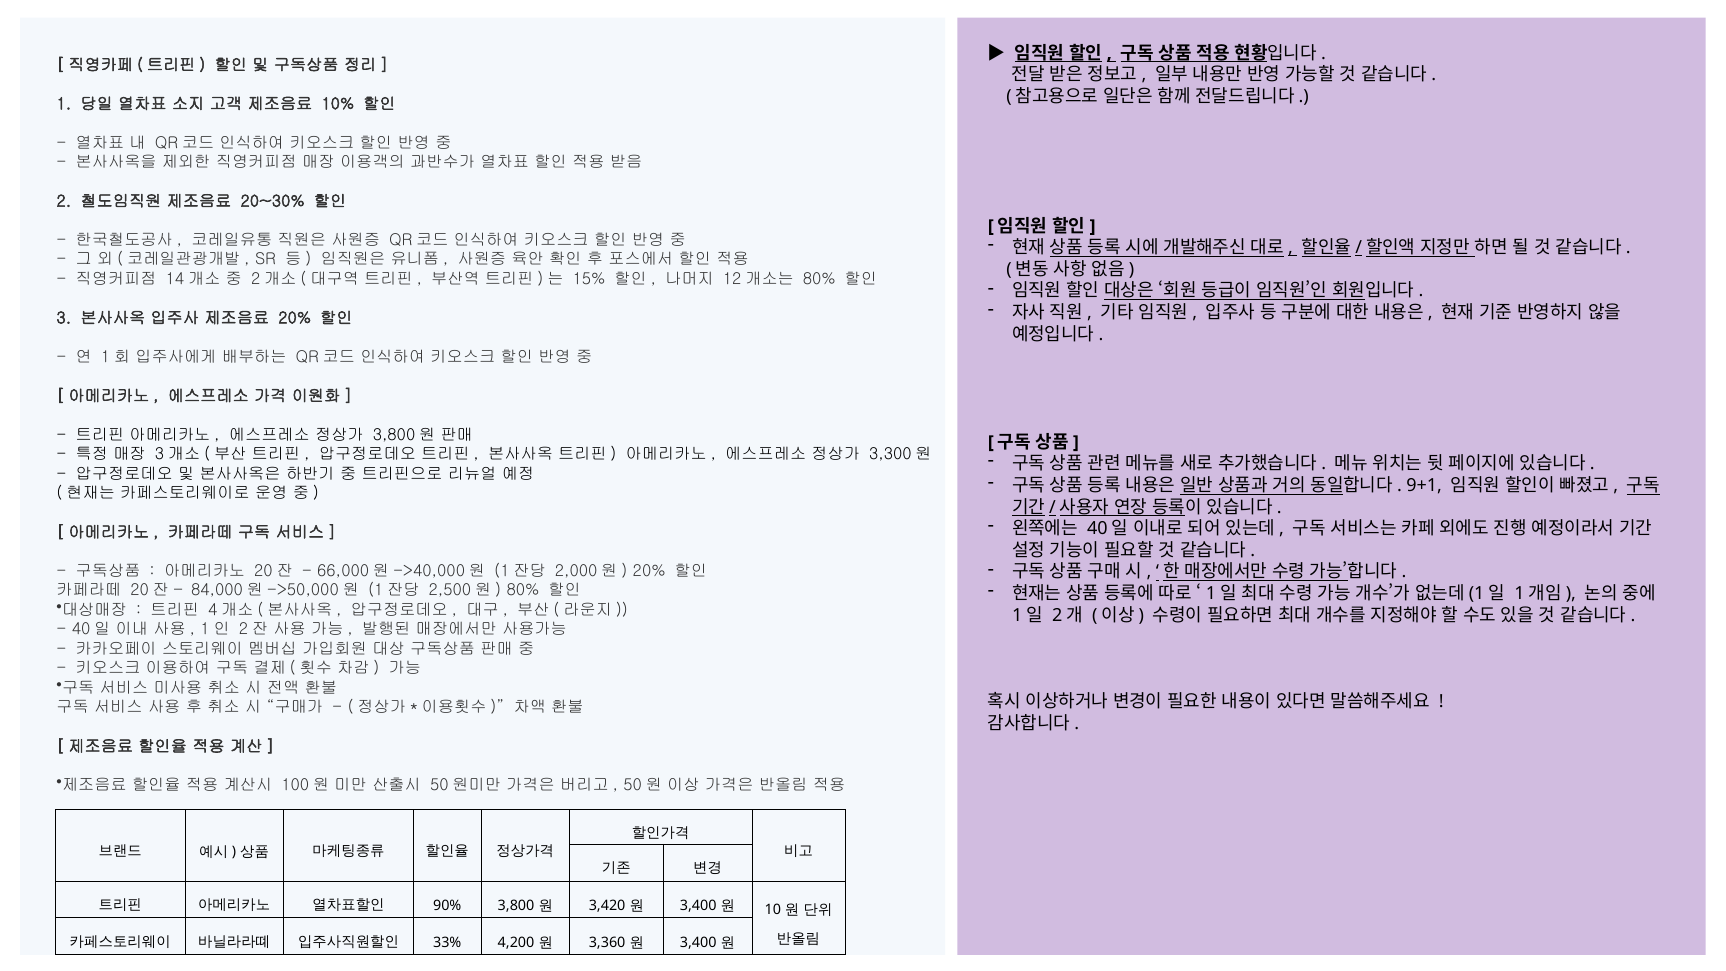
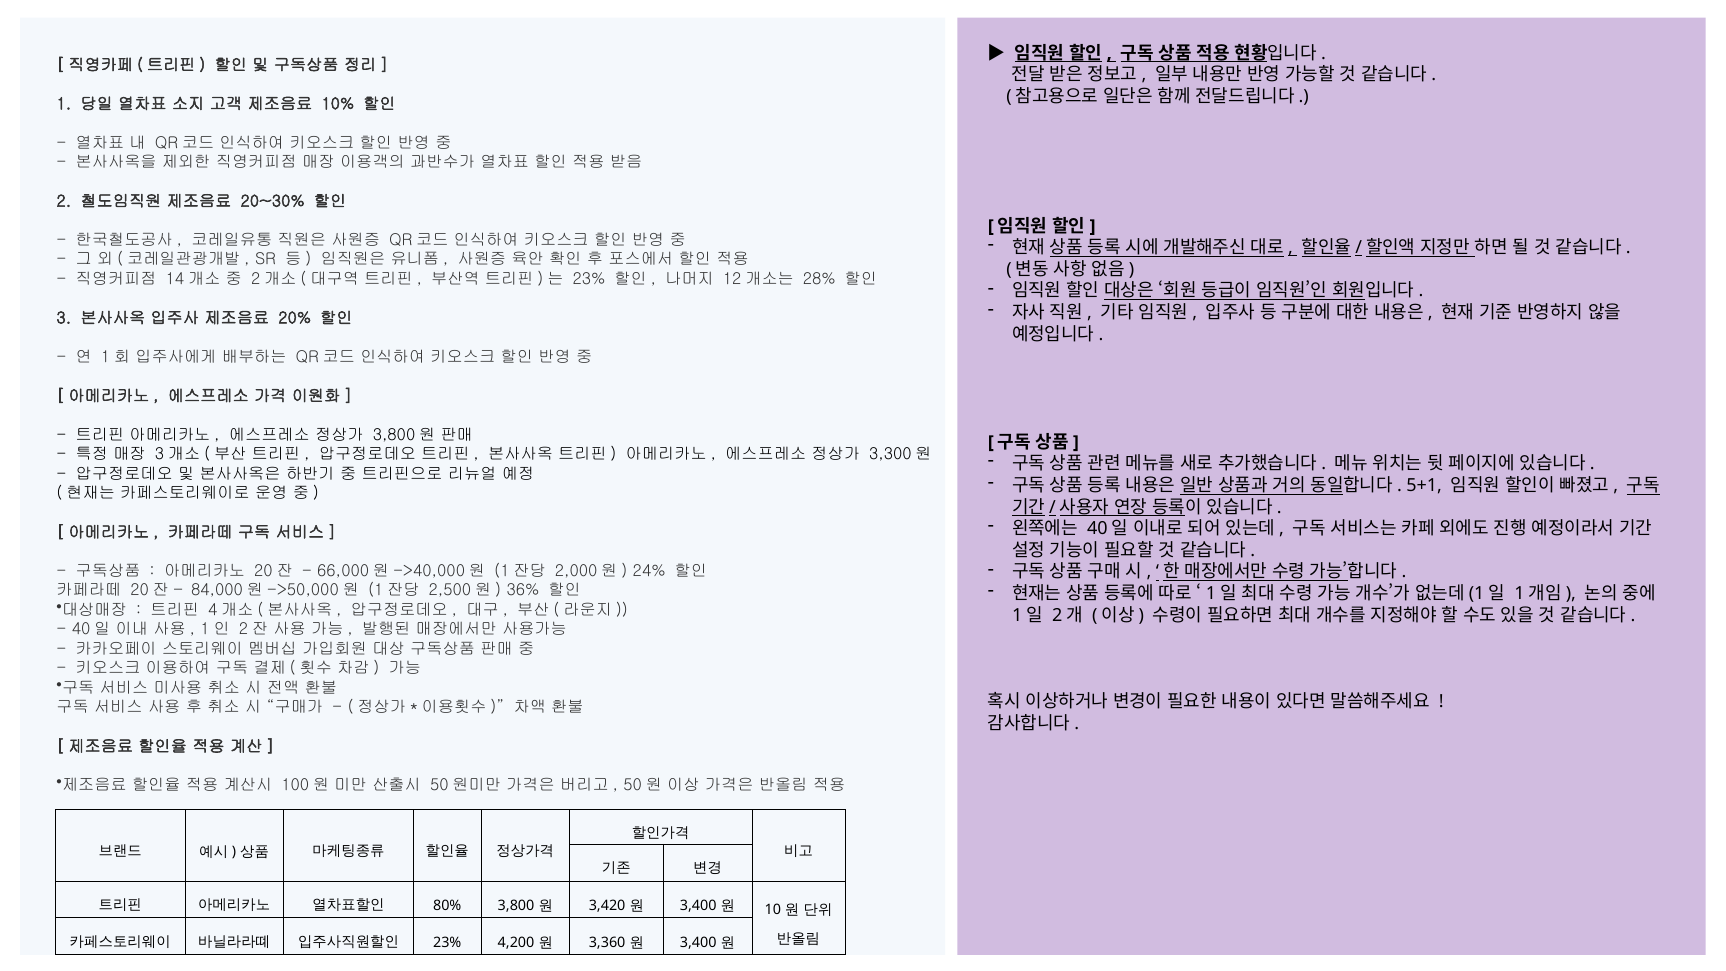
15%: 15% -> 23% (589, 279)
80%: 80% -> 28% (819, 279)
9+1: 9+1 -> 5+1 (1424, 485)
20%: 20% -> 24% (649, 571)
80%: 80% -> 36% (523, 591)
90%: 90% -> 80% (447, 906)
33%: 33% -> 23% (447, 943)
